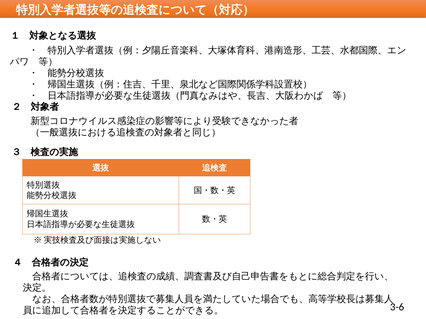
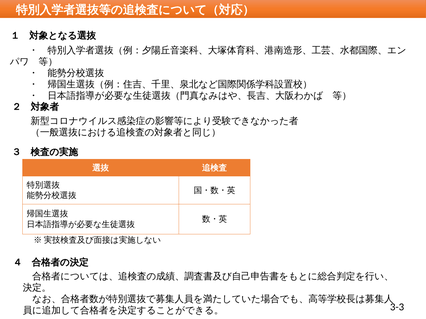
3-6: 3-6 -> 3-3 (397, 307)
